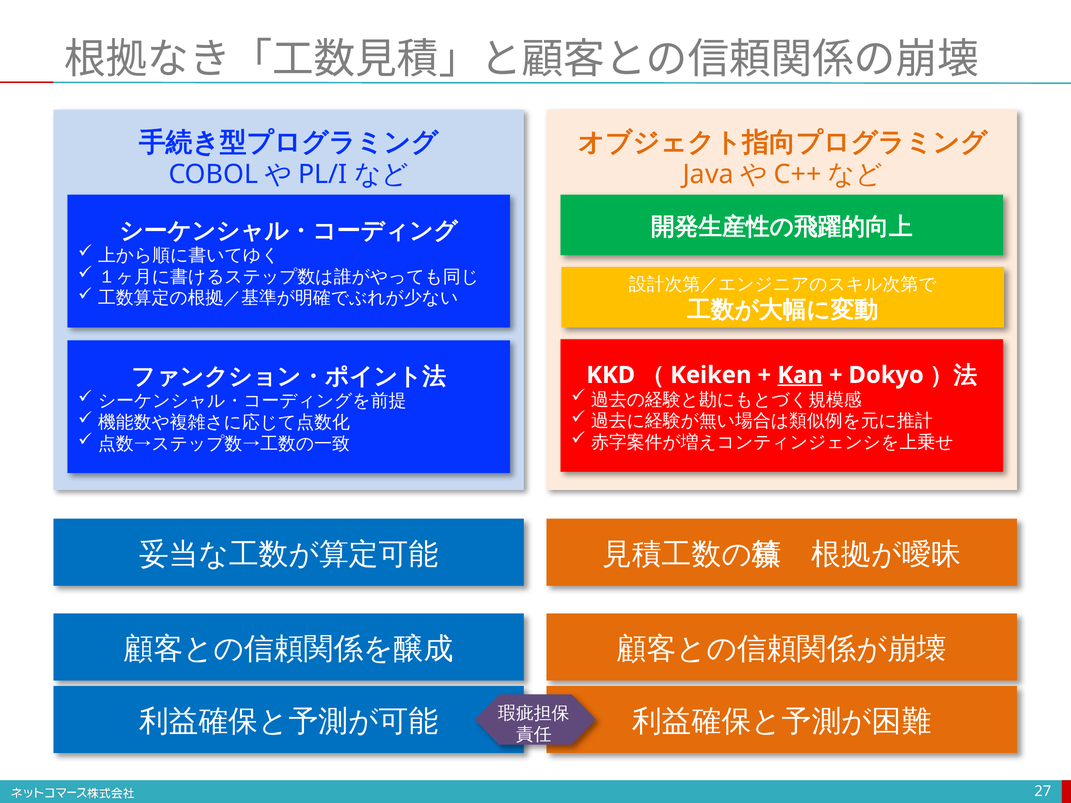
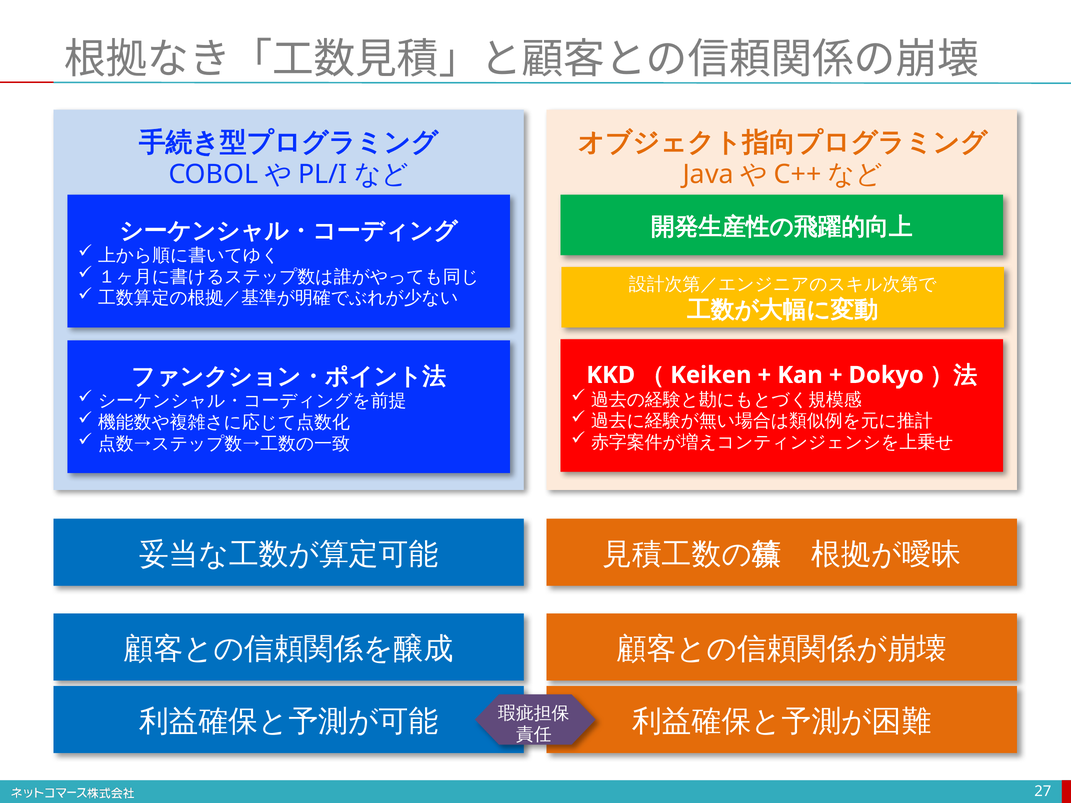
Kan underline: present -> none (800, 375)
